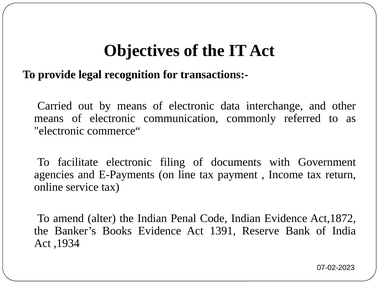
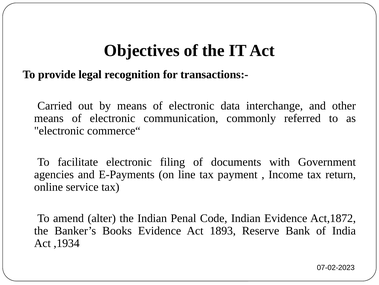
1391: 1391 -> 1893 (223, 230)
